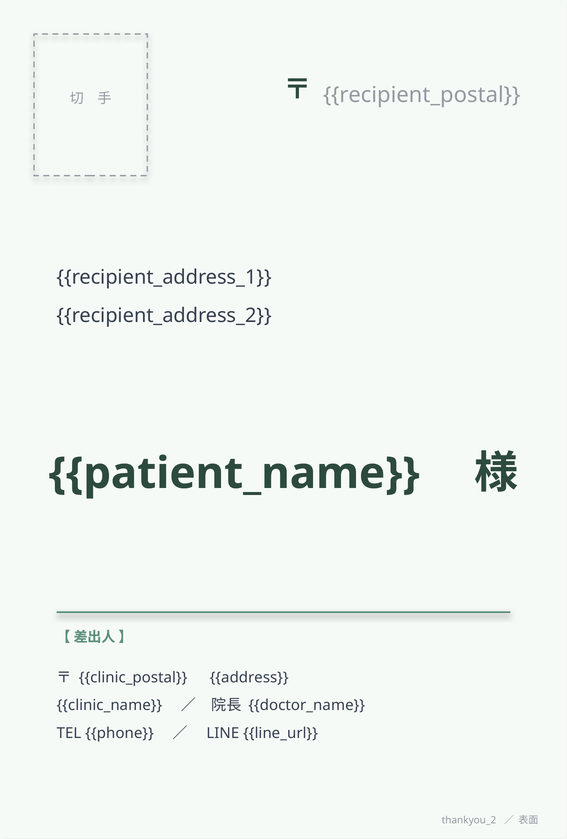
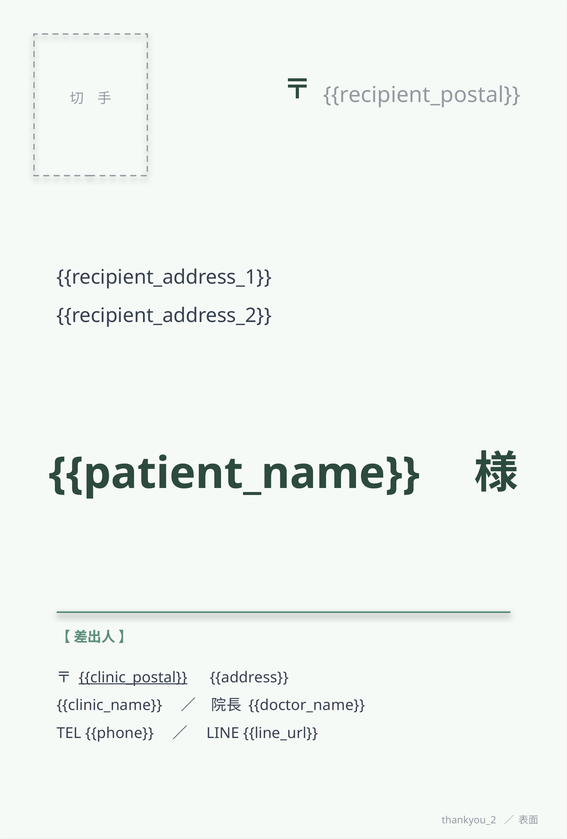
clinic_postal underline: none -> present (133, 678)
